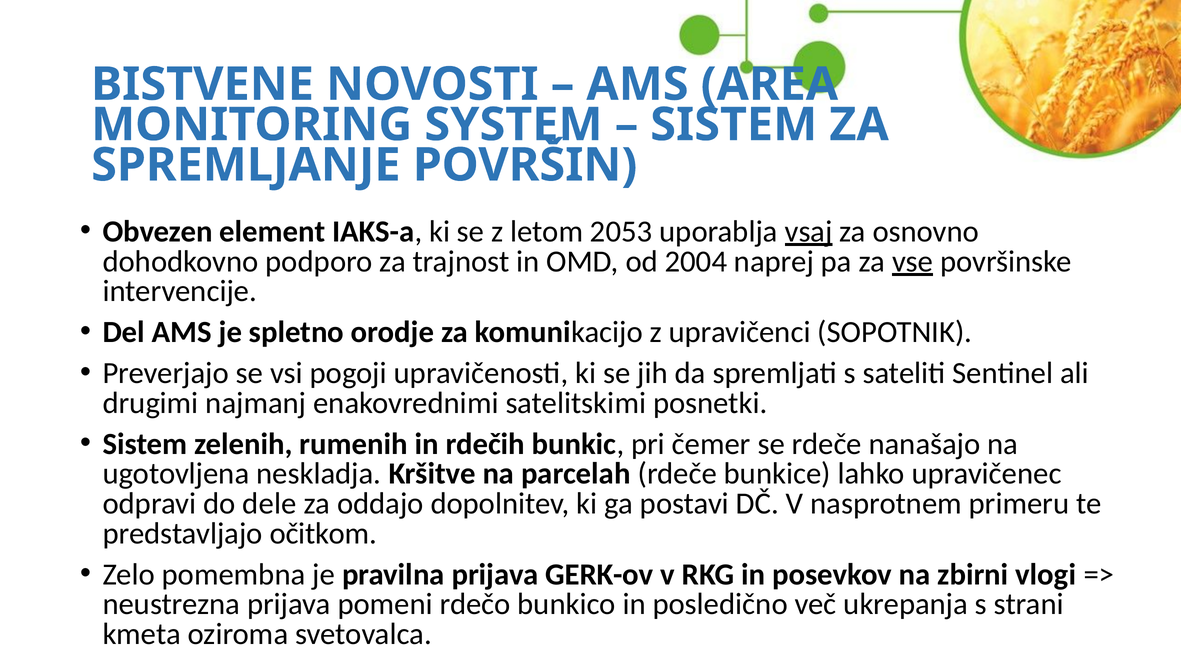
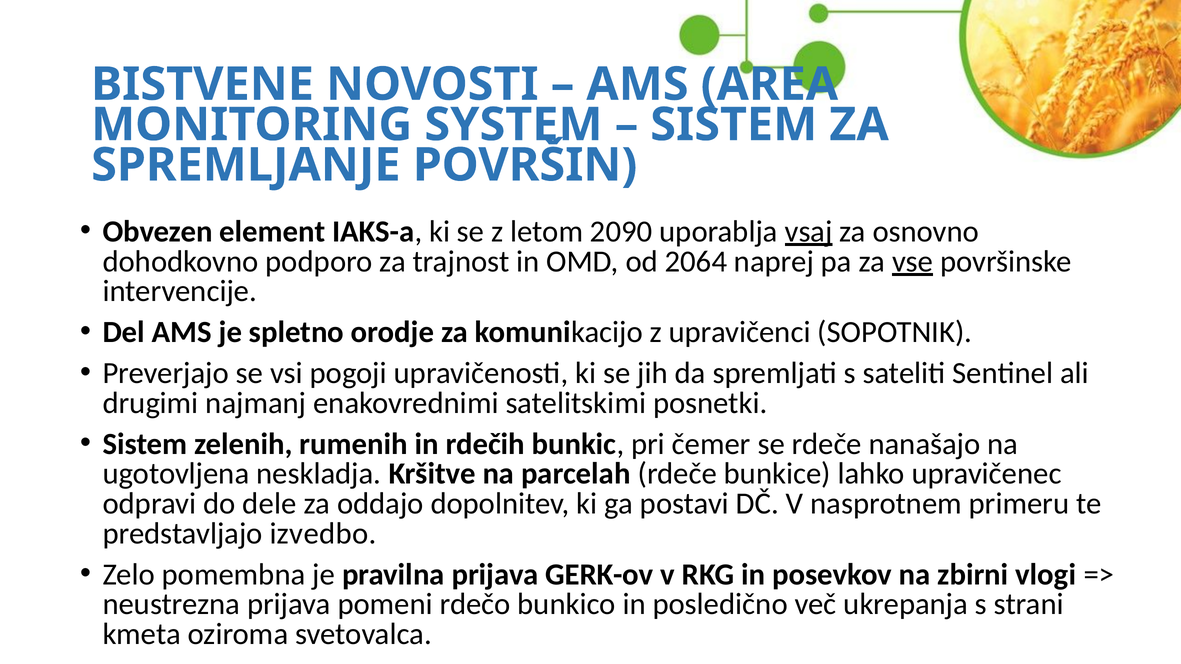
2053: 2053 -> 2090 (621, 232)
2004: 2004 -> 2064 (696, 262)
očitkom: očitkom -> izvedbo (323, 534)
